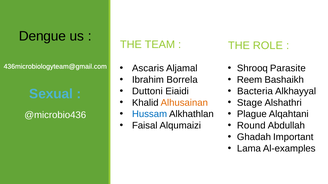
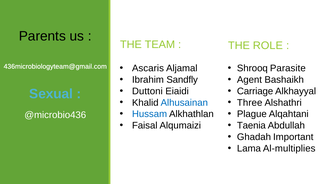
Dengue: Dengue -> Parents (42, 36)
Borrela: Borrela -> Sandfly (182, 80)
Reem: Reem -> Agent (249, 80)
Bacteria: Bacteria -> Carriage (255, 91)
Alhusainan colour: orange -> blue (184, 103)
Stage: Stage -> Three (250, 103)
Round: Round -> Taenia (251, 126)
Al-examples: Al-examples -> Al-multiplies (289, 149)
